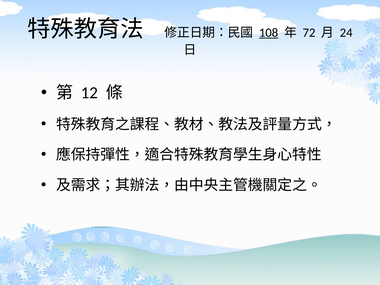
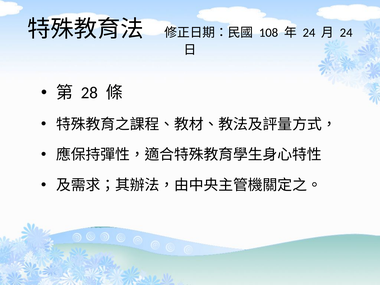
108 underline: present -> none (269, 33)
72: 72 -> 24 (309, 33)
12: 12 -> 28 (89, 93)
